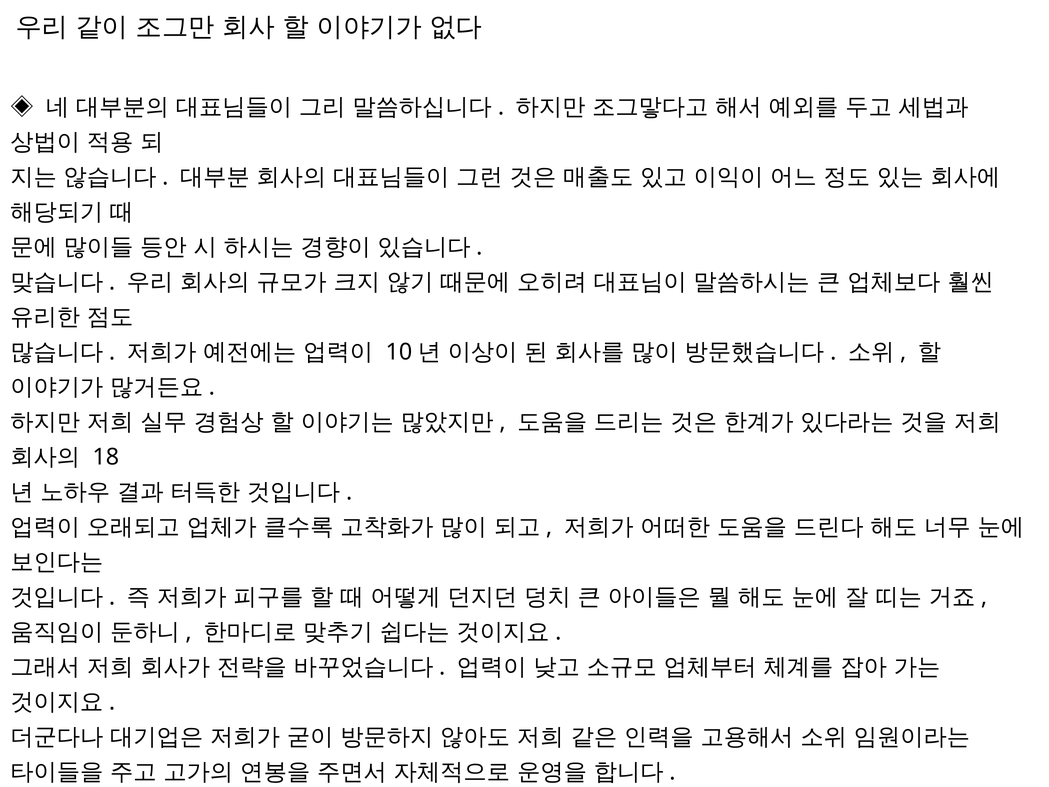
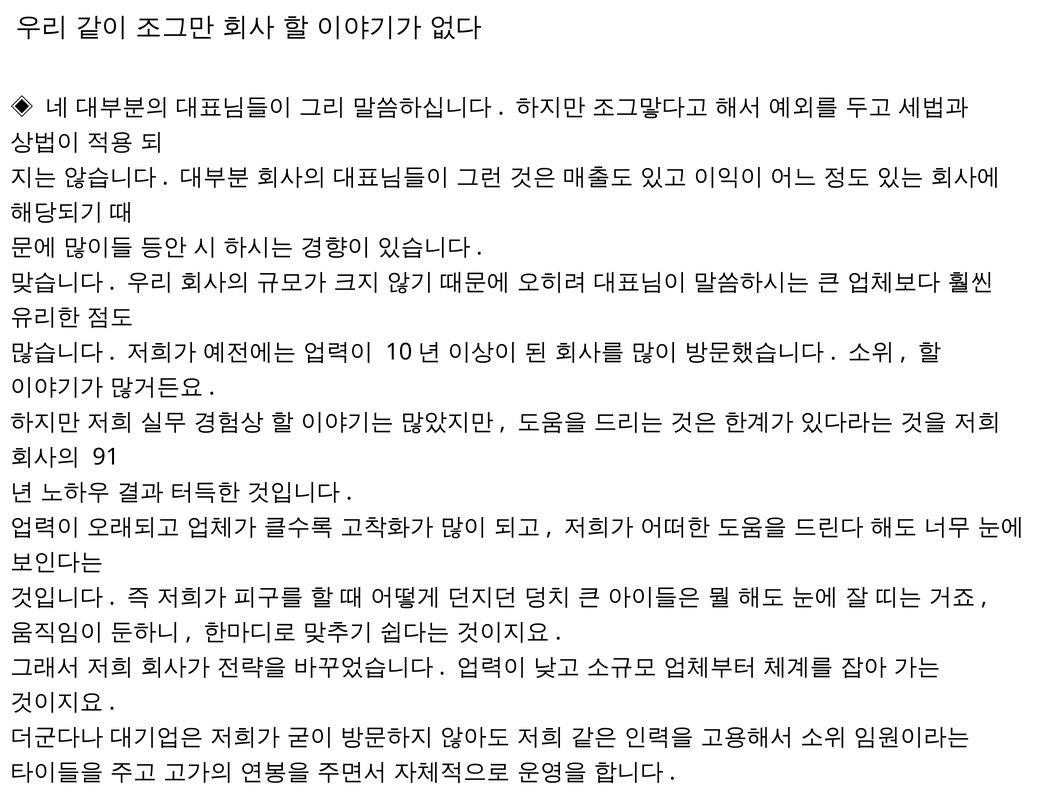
18: 18 -> 91 (106, 457)
